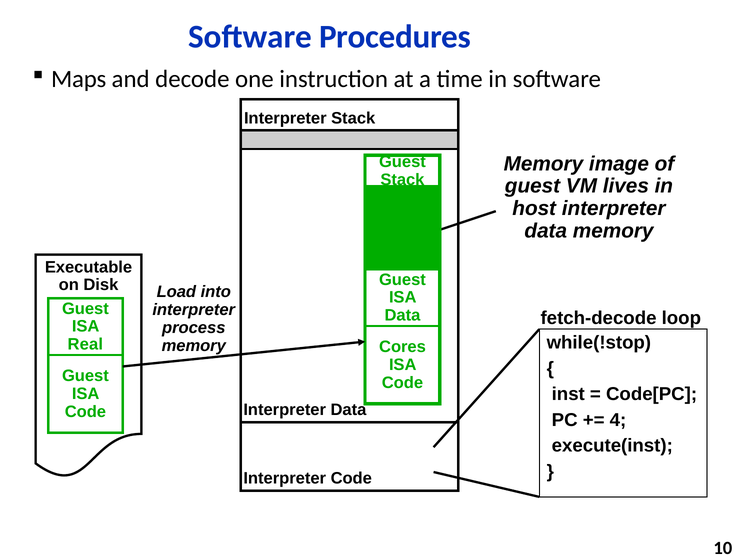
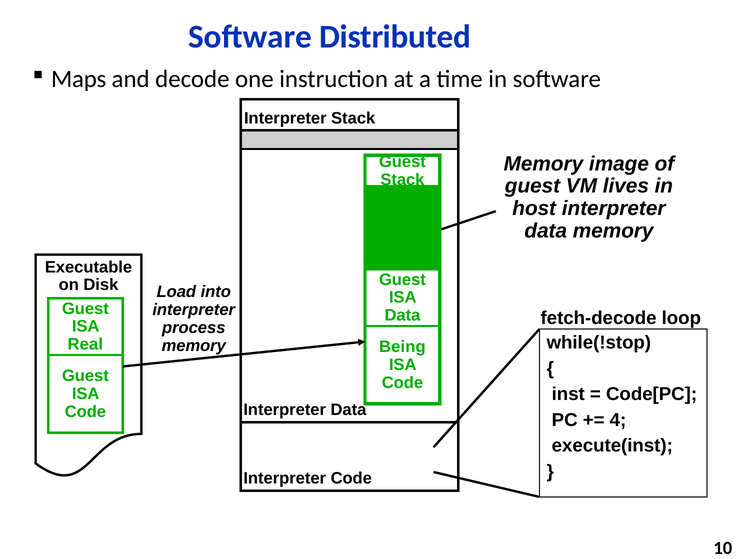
Procedures: Procedures -> Distributed (395, 37)
Cores: Cores -> Being (402, 347)
